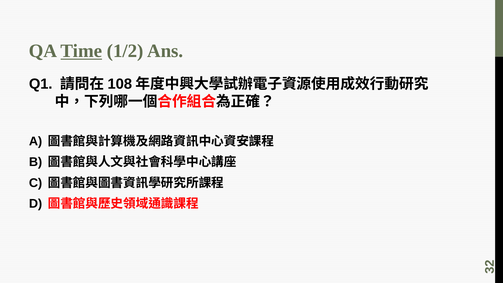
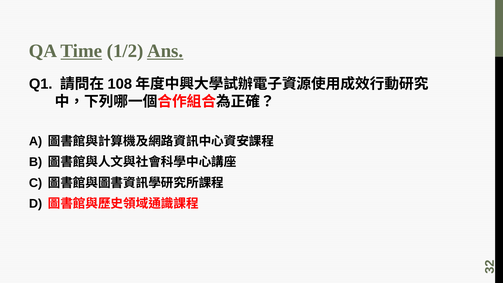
Ans underline: none -> present (165, 51)
